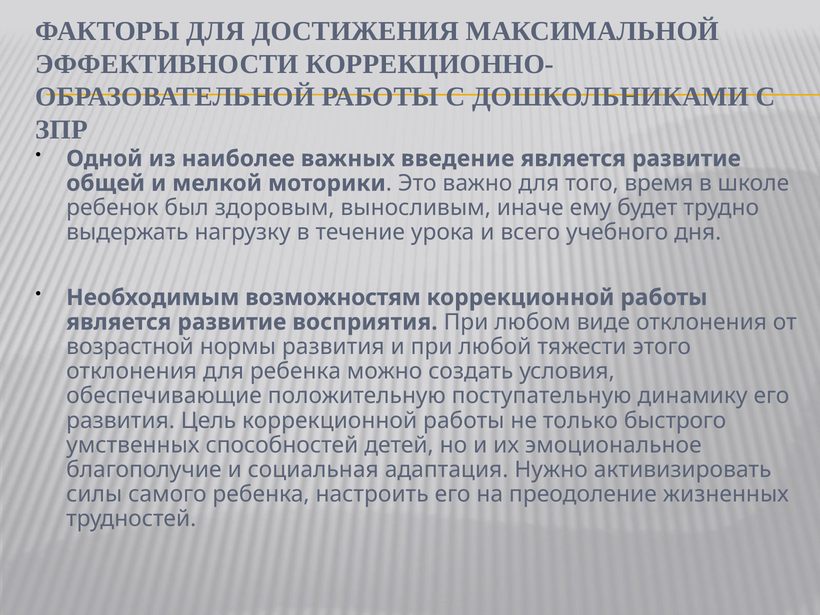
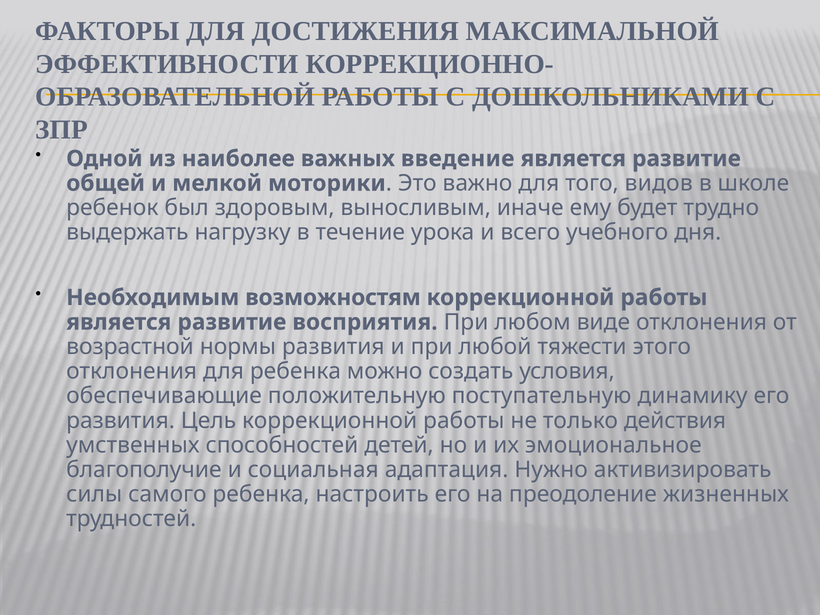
время: время -> видов (659, 183)
быстрого: быстрого -> действия (675, 421)
